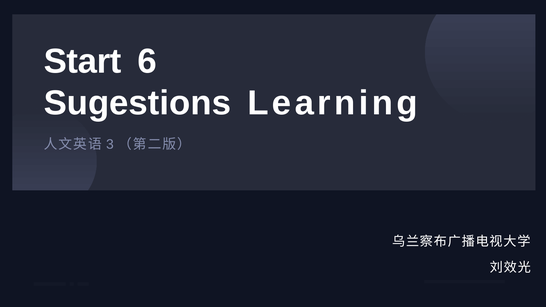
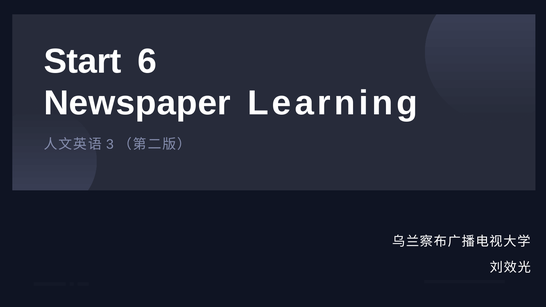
Sugestions: Sugestions -> Newspaper (137, 103)
